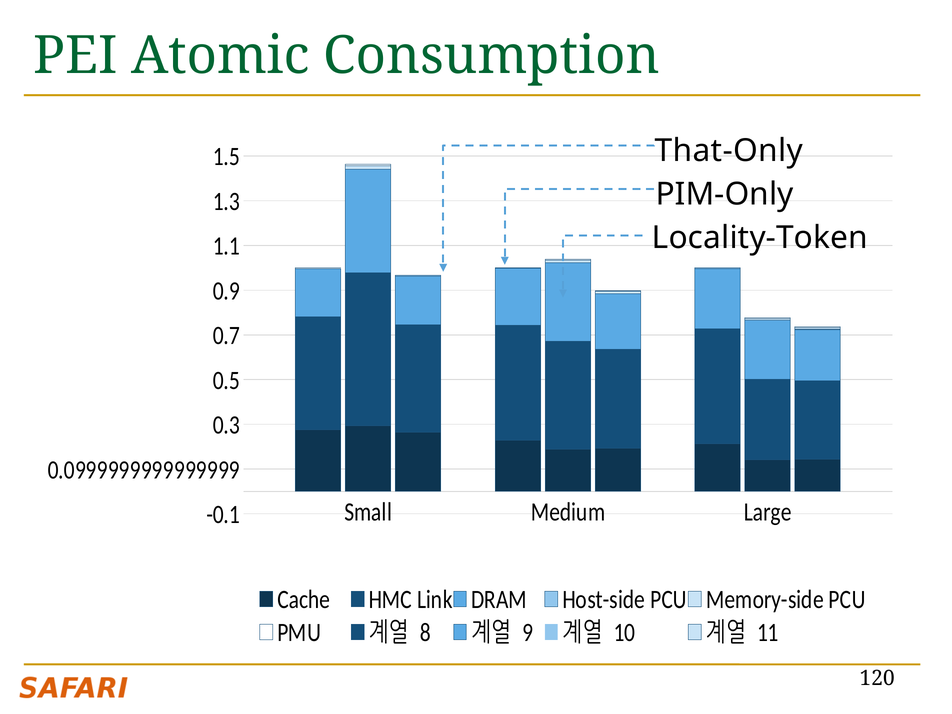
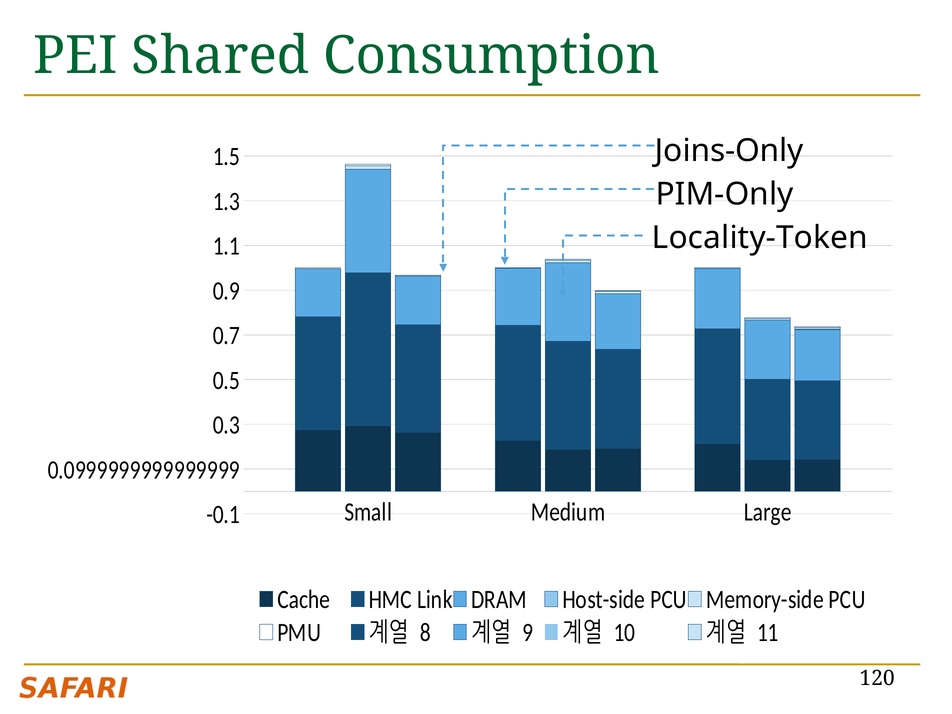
Atomic: Atomic -> Shared (220, 56)
That-Only: That-Only -> Joins-Only (729, 151)
